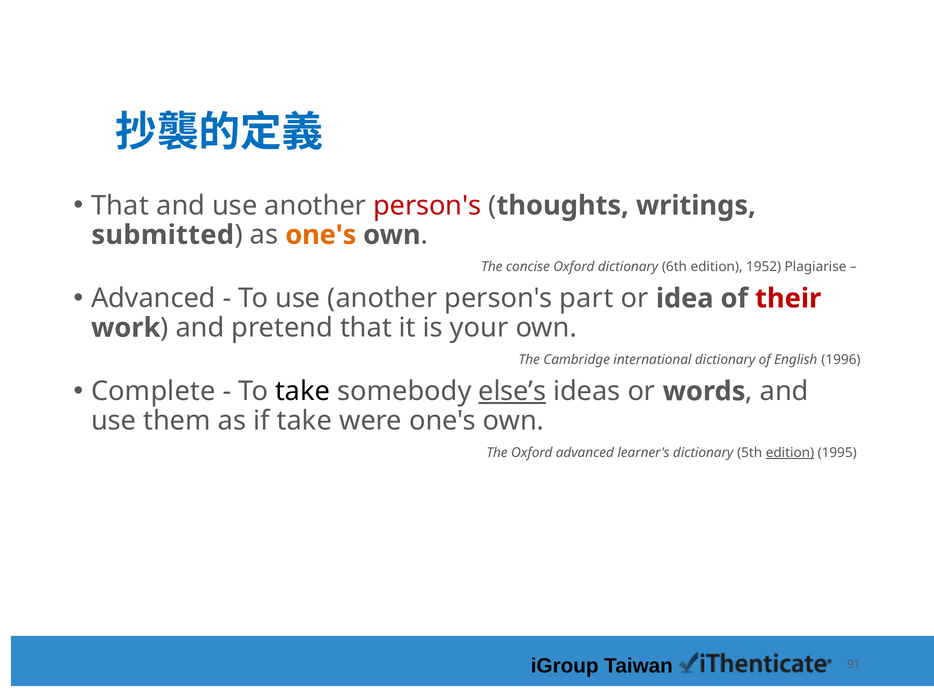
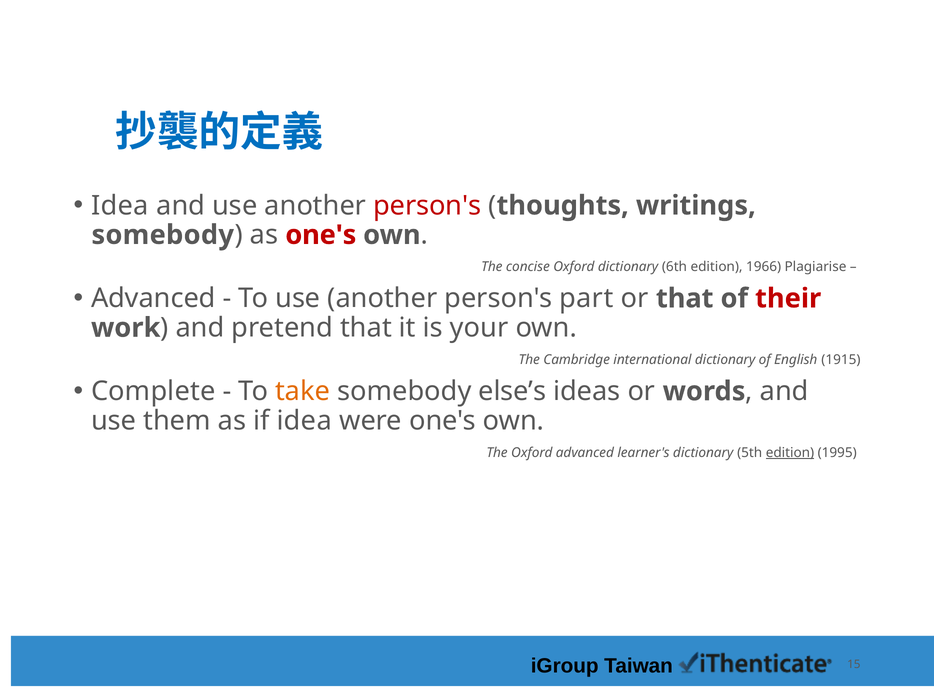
That: That -> Idea (120, 206)
submitted: submitted -> somebody (163, 235)
one's colour: orange -> red (321, 235)
1952: 1952 -> 1966 (764, 267)
or idea: idea -> that (685, 299)
1996: 1996 -> 1915 (841, 360)
take colour: black -> orange (303, 392)
else’s underline: present -> none (512, 392)
if take: take -> idea (304, 421)
91: 91 -> 15 (854, 665)
